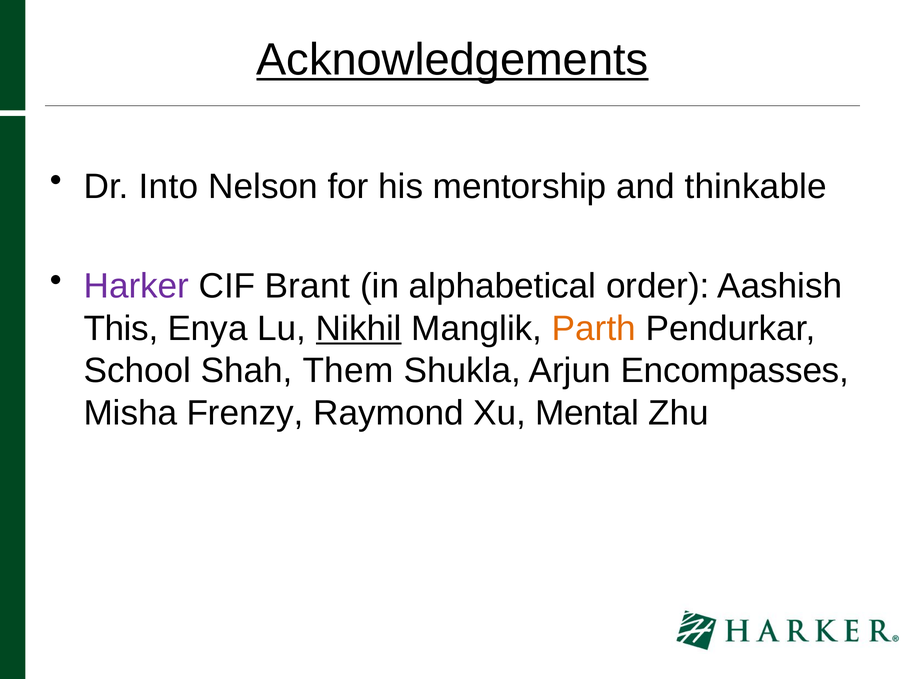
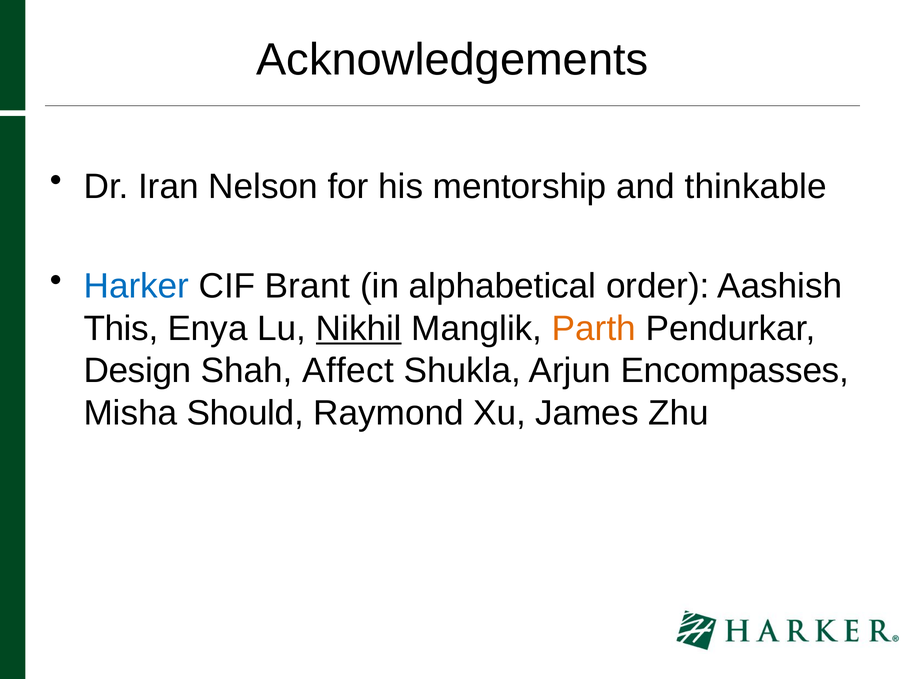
Acknowledgements underline: present -> none (452, 60)
Into: Into -> Iran (169, 186)
Harker colour: purple -> blue (136, 286)
School: School -> Design (138, 371)
Them: Them -> Affect (348, 371)
Frenzy: Frenzy -> Should (245, 413)
Mental: Mental -> James (587, 413)
